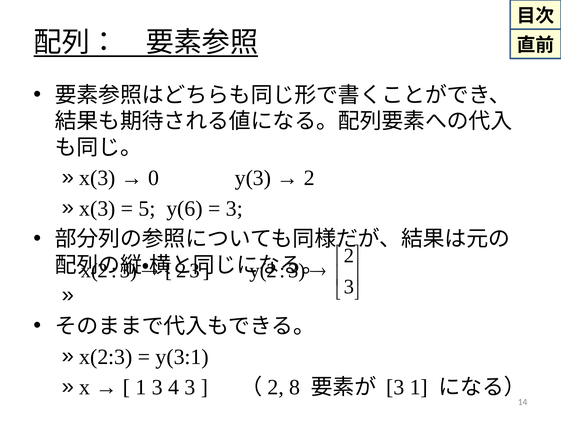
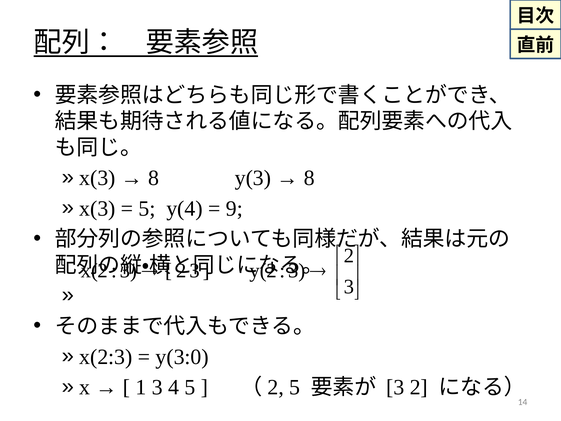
0: 0 -> 8 (154, 178)
2: 2 -> 8 (309, 178)
y(6: y(6 -> y(4 (185, 208)
3: 3 -> 9 (234, 208)
y(3:1: y(3:1 -> y(3:0 (182, 357)
4 3: 3 -> 5 (190, 387)
2 8: 8 -> 5 (295, 387)
1: 1 -> 2 (419, 387)
